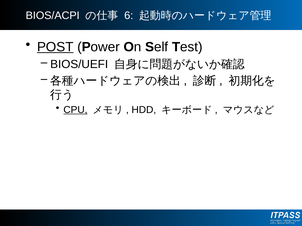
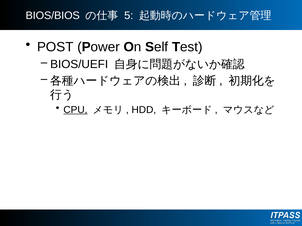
BIOS/ACPI: BIOS/ACPI -> BIOS/BIOS (53, 15)
6: 6 -> 5 (129, 15)
POST underline: present -> none (55, 47)
